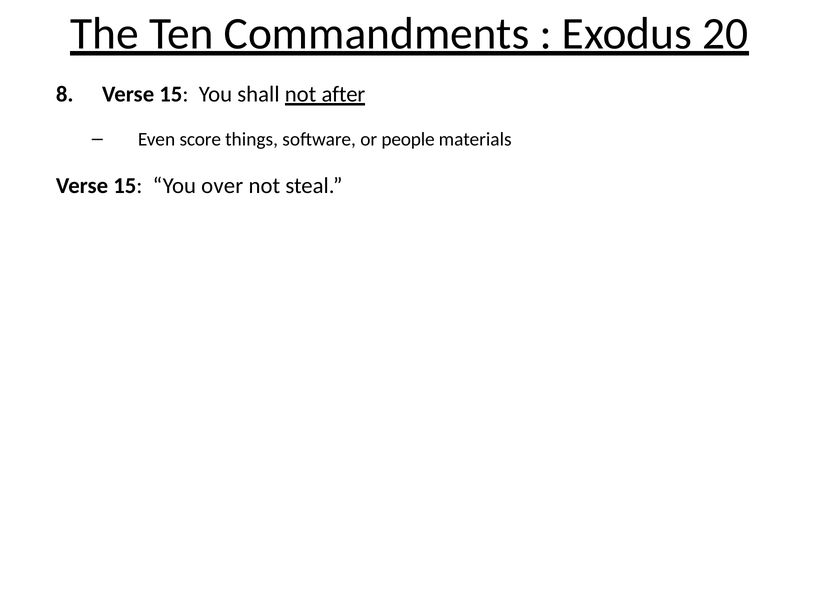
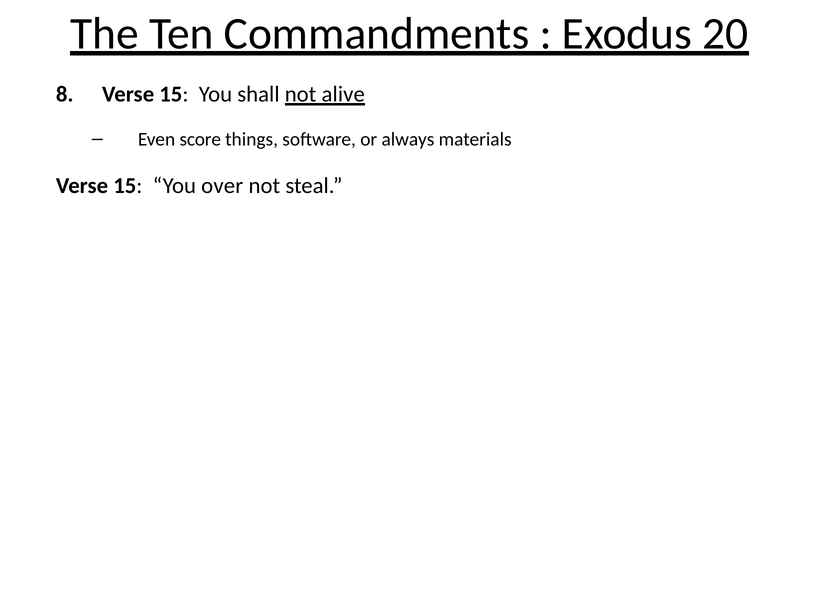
after: after -> alive (343, 94)
people: people -> always (408, 139)
